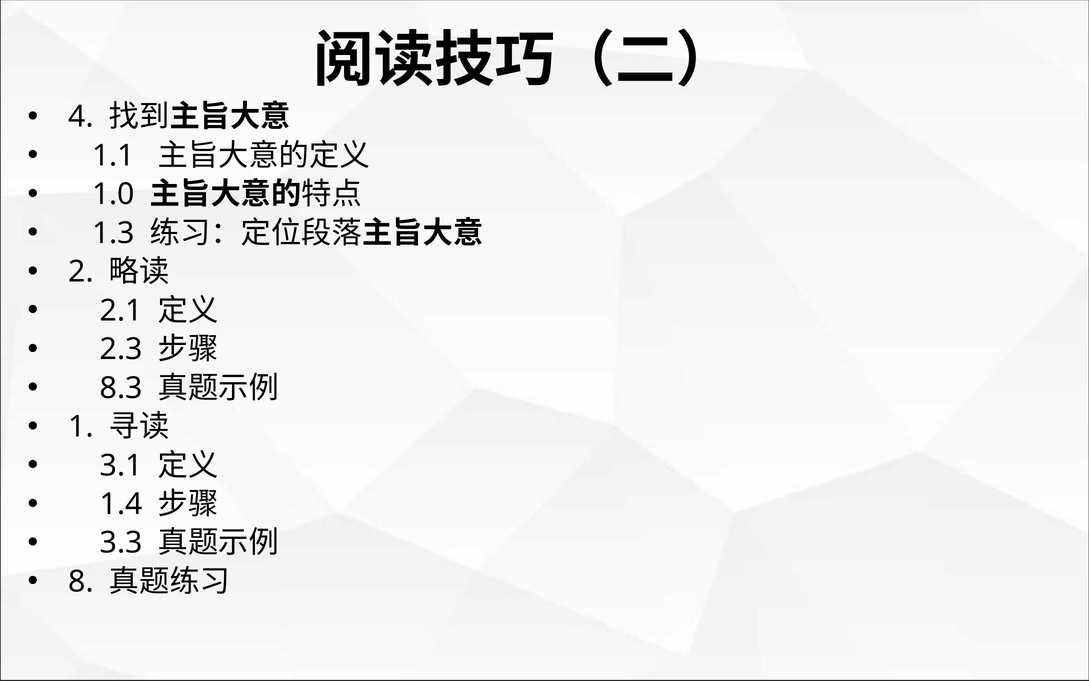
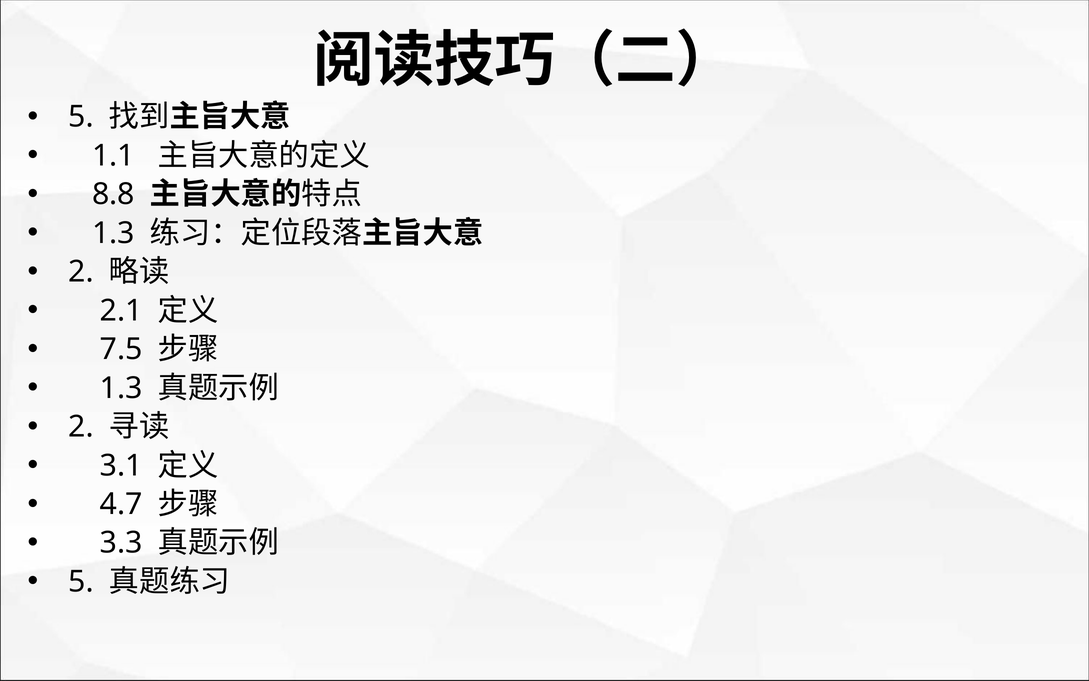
4: 4 -> 5 (81, 117)
1.0: 1.0 -> 8.8 (113, 194)
2.3: 2.3 -> 7.5 (121, 349)
8.3: 8.3 -> 1.3 (121, 388)
1: 1 -> 2 (81, 427)
1.4: 1.4 -> 4.7 (121, 504)
8: 8 -> 5 (81, 581)
